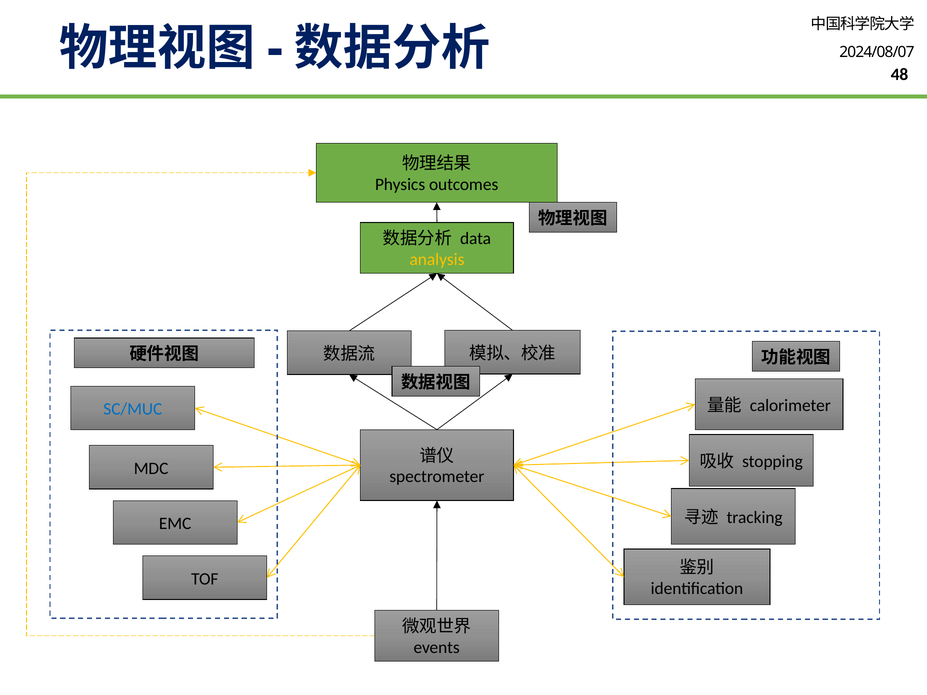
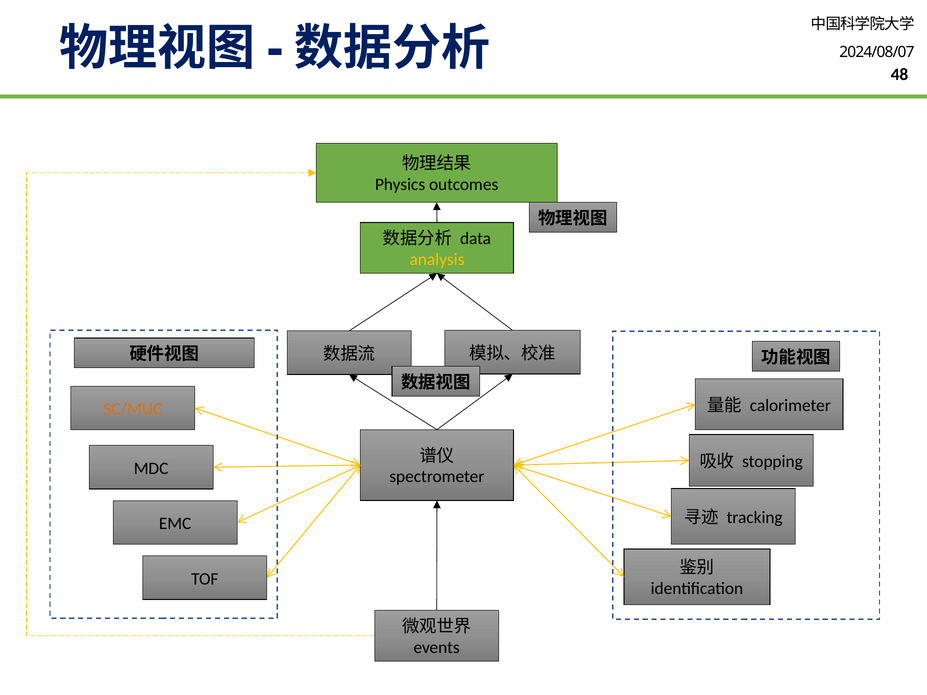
SC/MUC colour: blue -> orange (133, 409)
